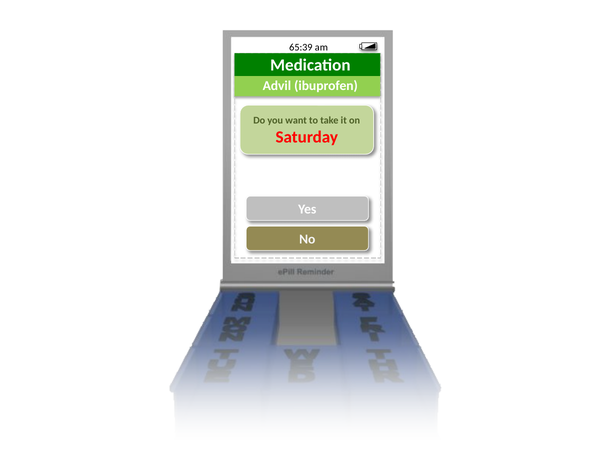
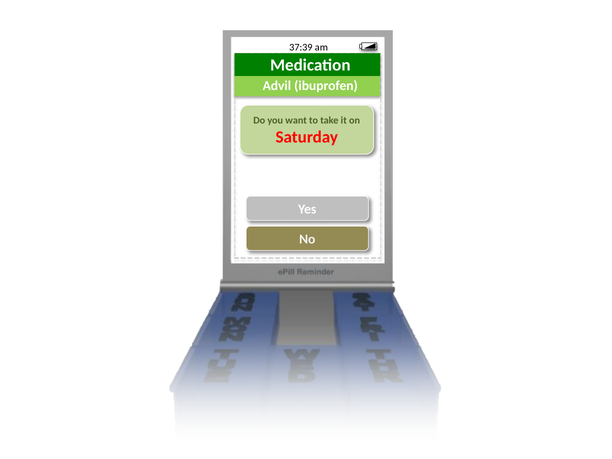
65:39: 65:39 -> 37:39 (301, 48)
